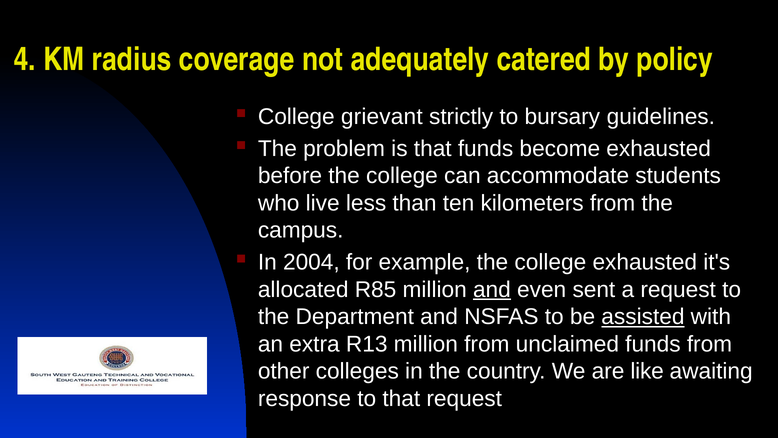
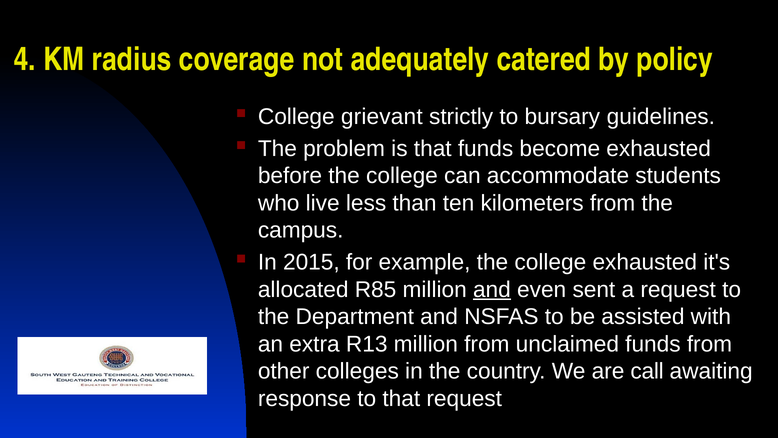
2004: 2004 -> 2015 (311, 262)
assisted underline: present -> none (643, 317)
like: like -> call (647, 371)
